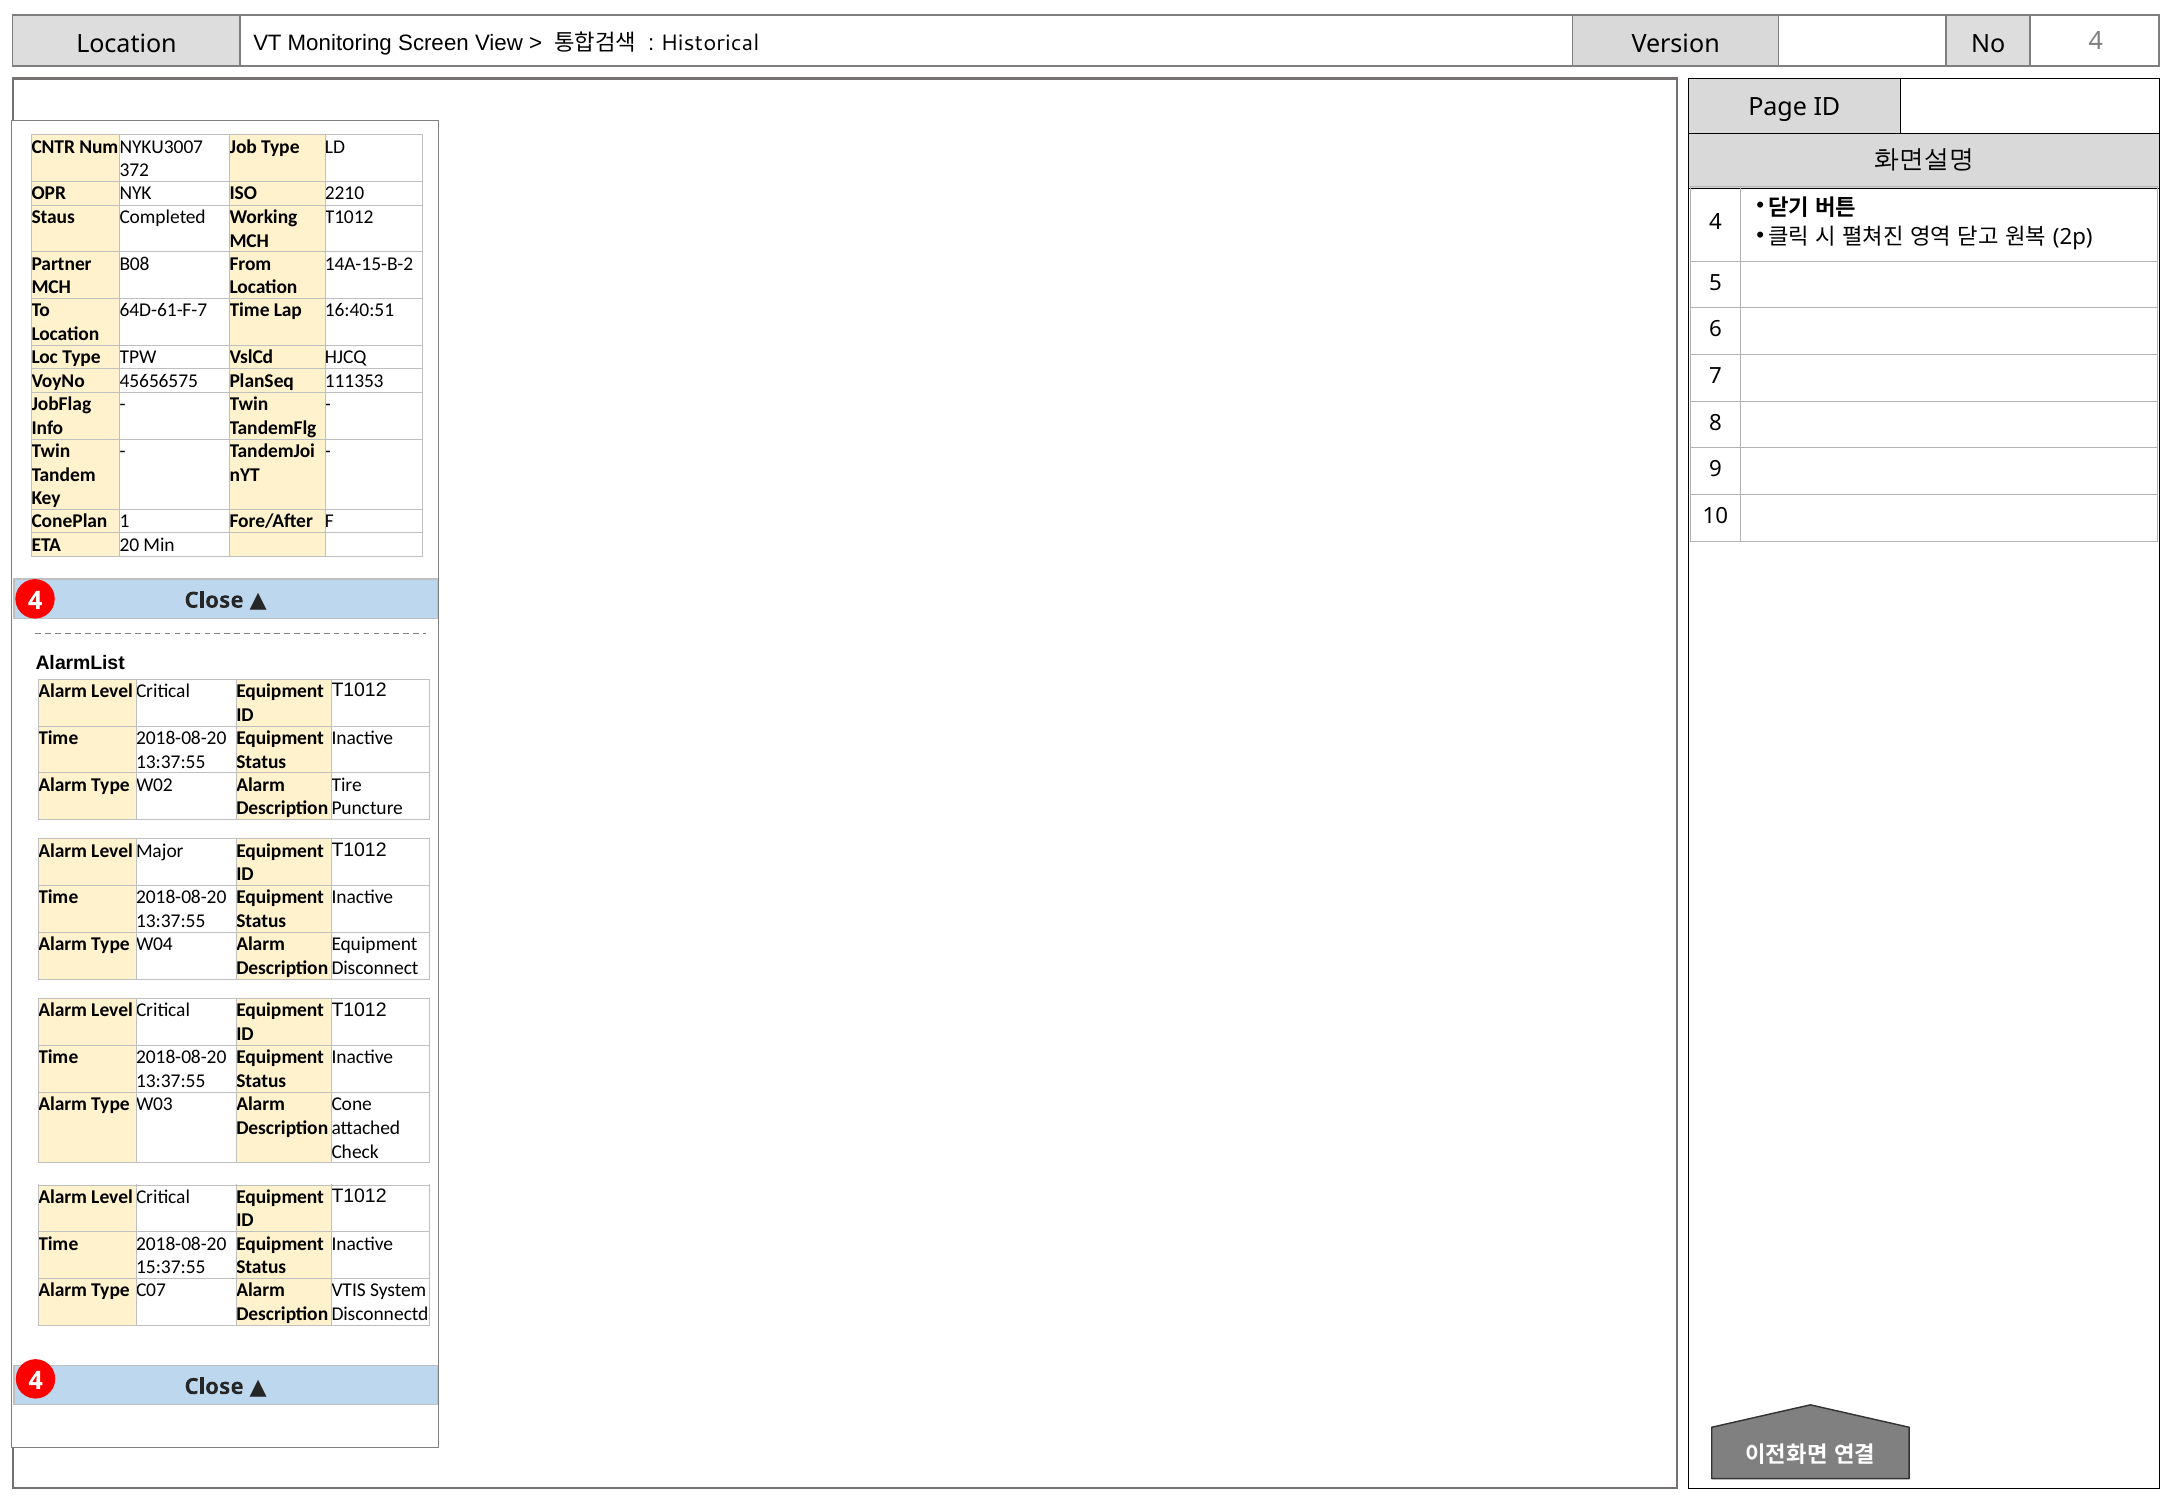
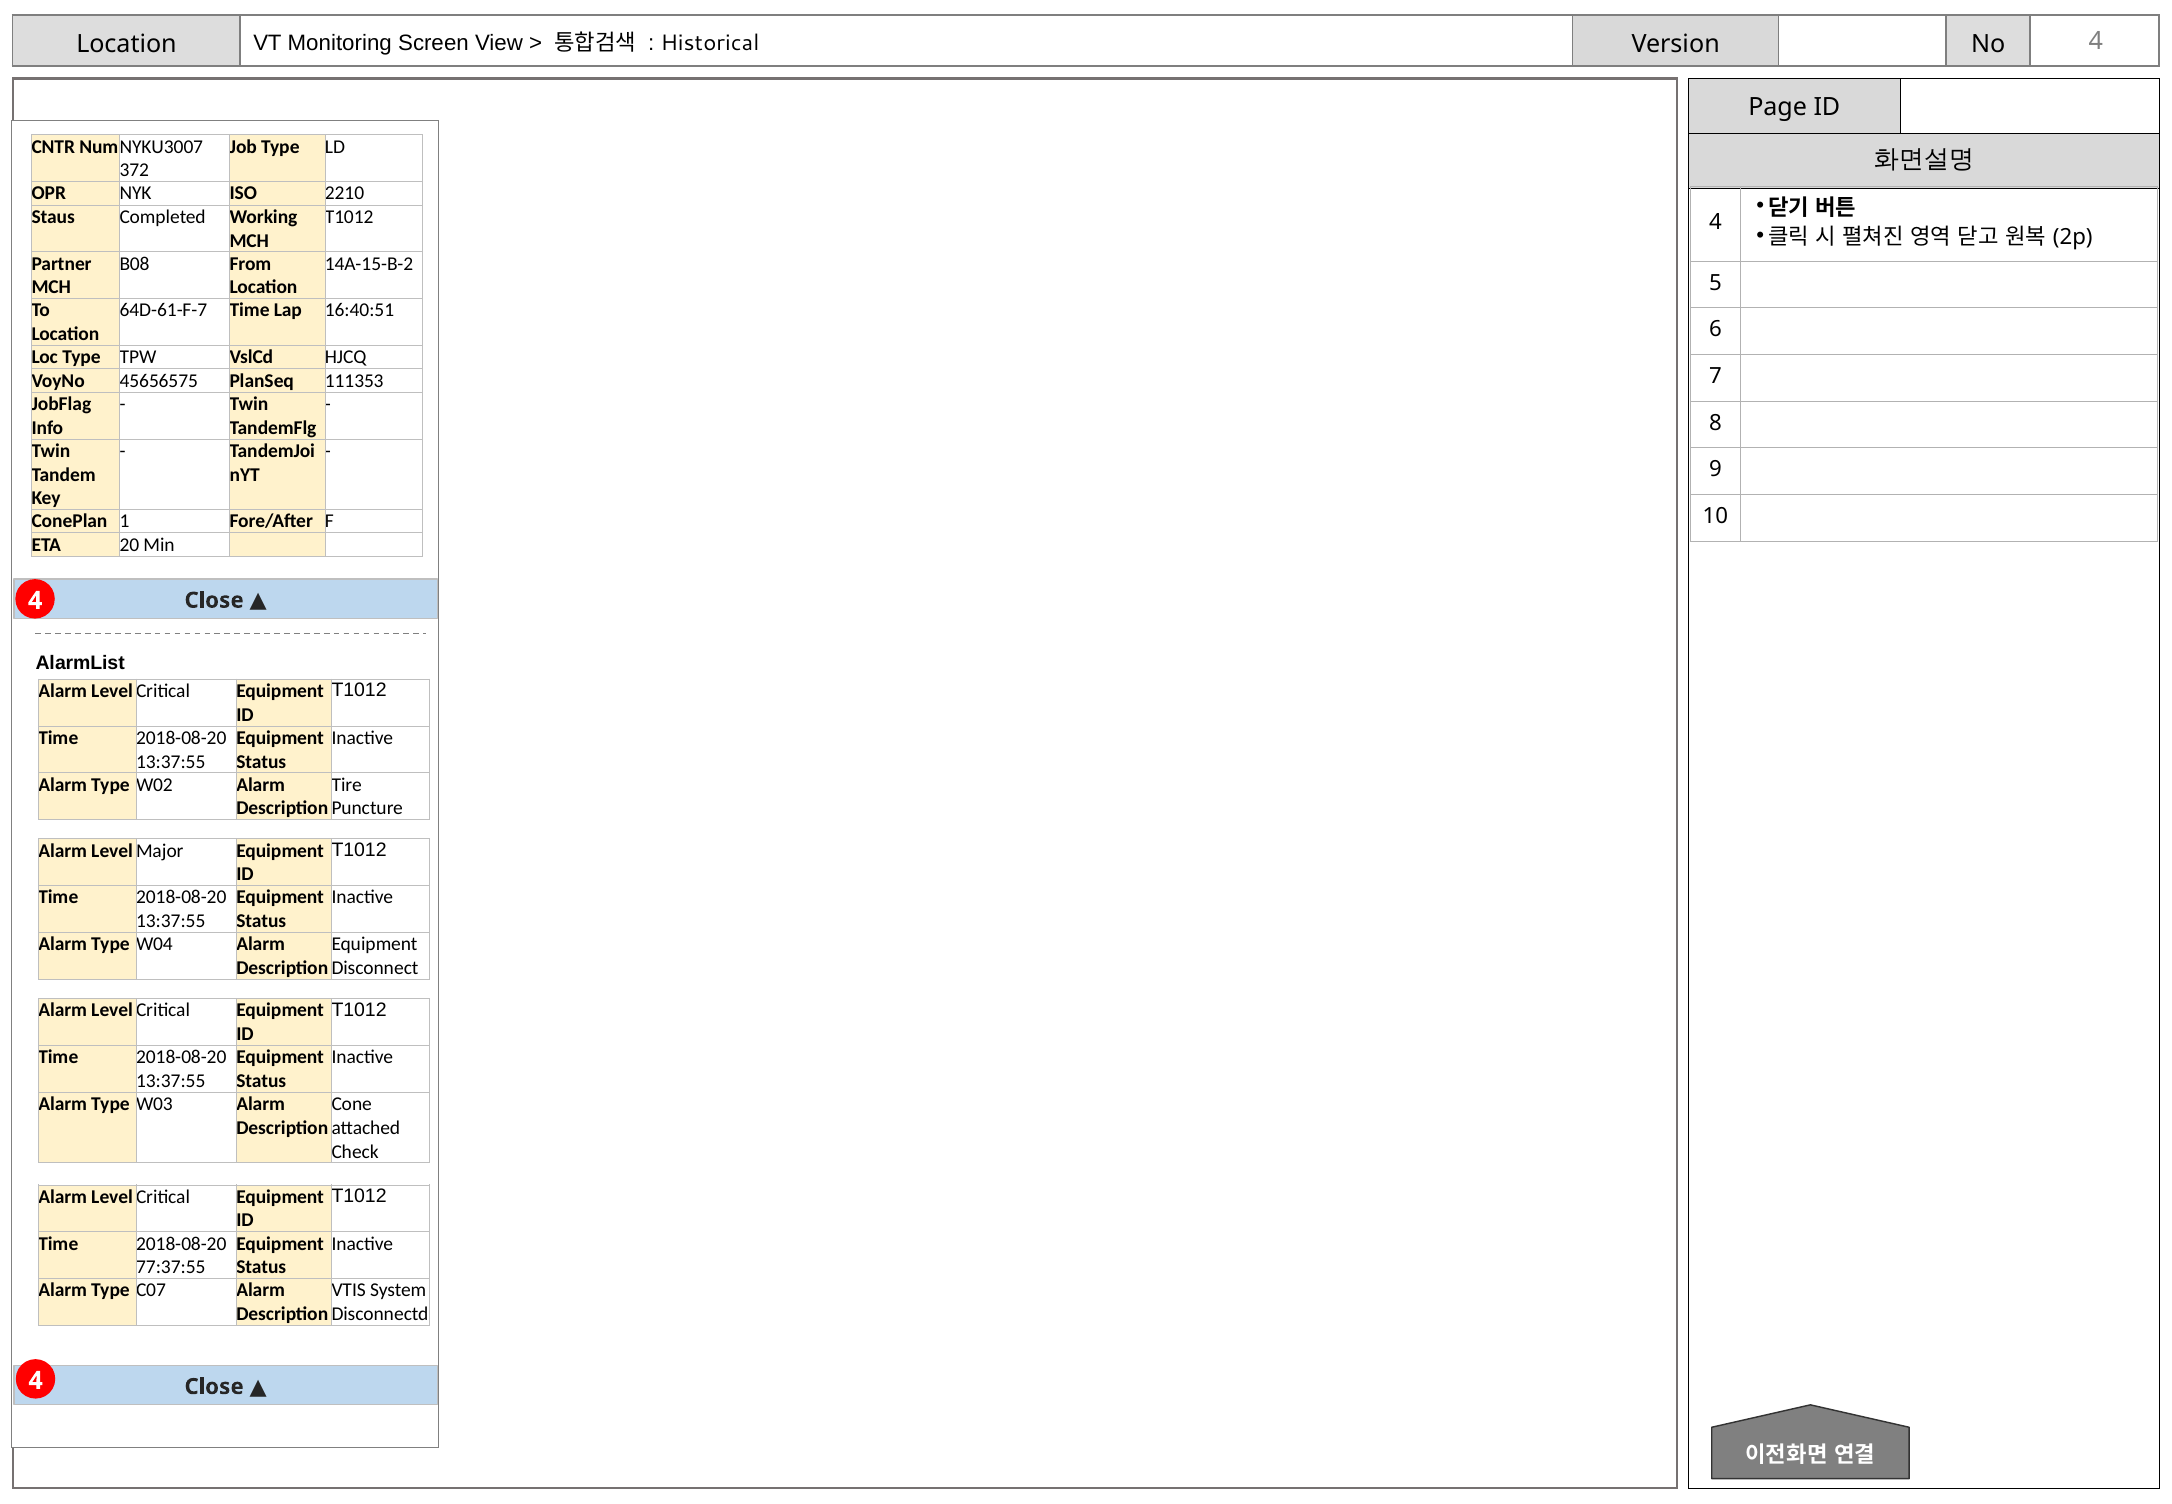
15:37:55: 15:37:55 -> 77:37:55 (171, 1267)
